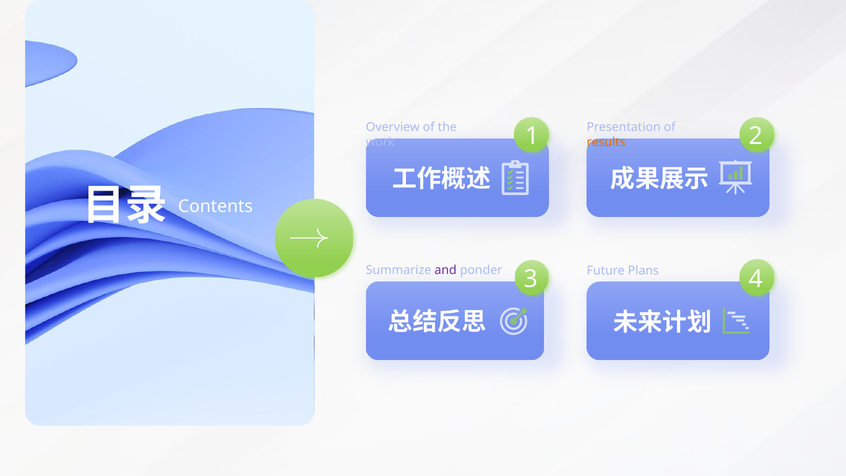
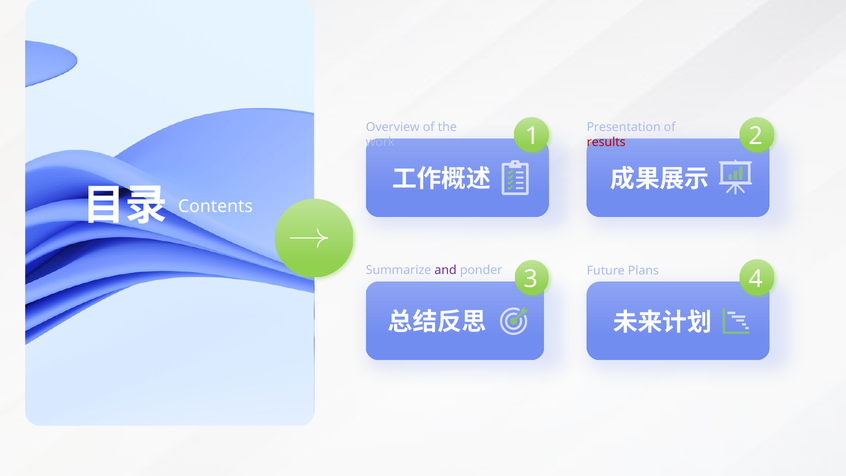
results colour: orange -> red (606, 142)
